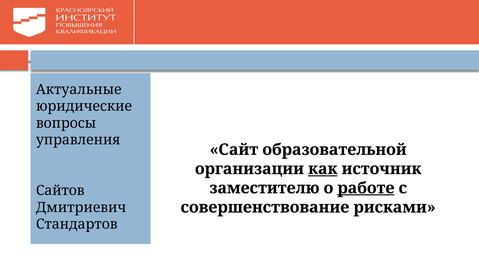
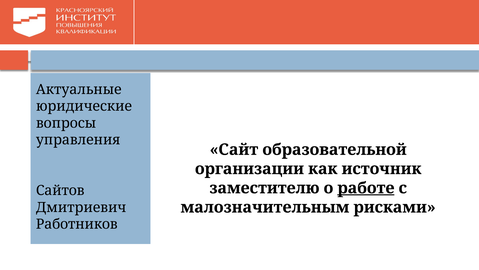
как underline: present -> none (323, 168)
совершенствование: совершенствование -> малозначительным (265, 207)
Стандартов: Стандартов -> Работников (77, 224)
